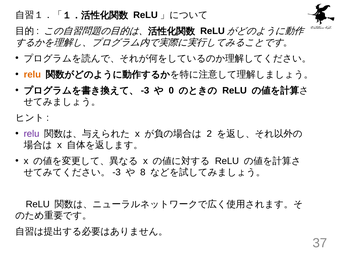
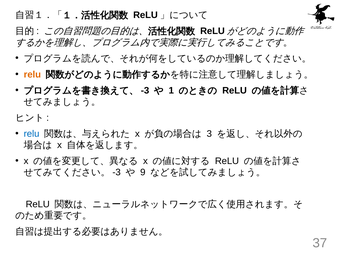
0: 0 -> 1 (171, 90)
relu colour: purple -> blue (32, 133)
2: 2 -> 3 (209, 133)
8: 8 -> 9 (143, 172)
